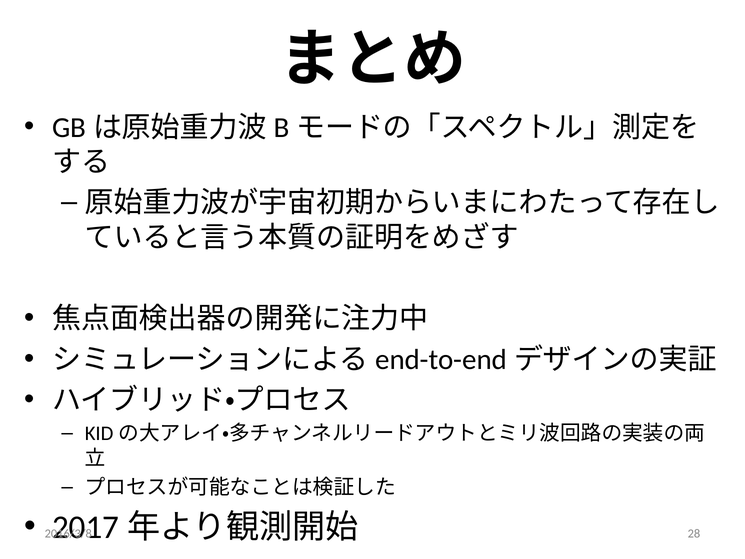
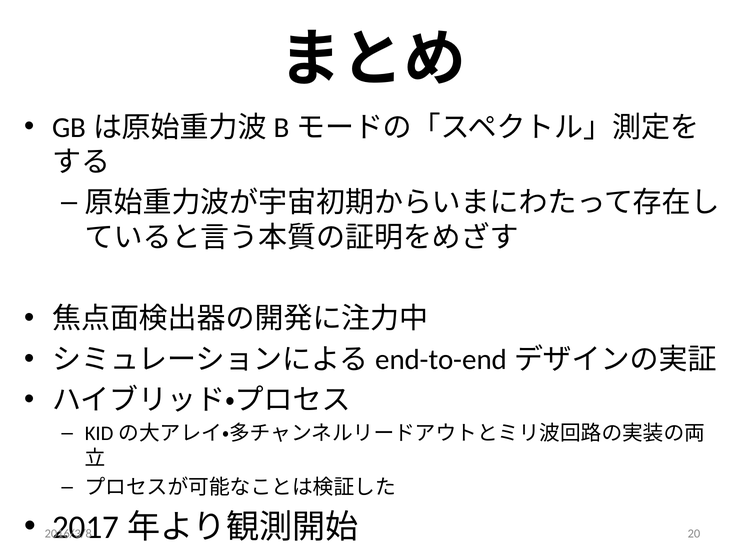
28: 28 -> 20 (694, 533)
